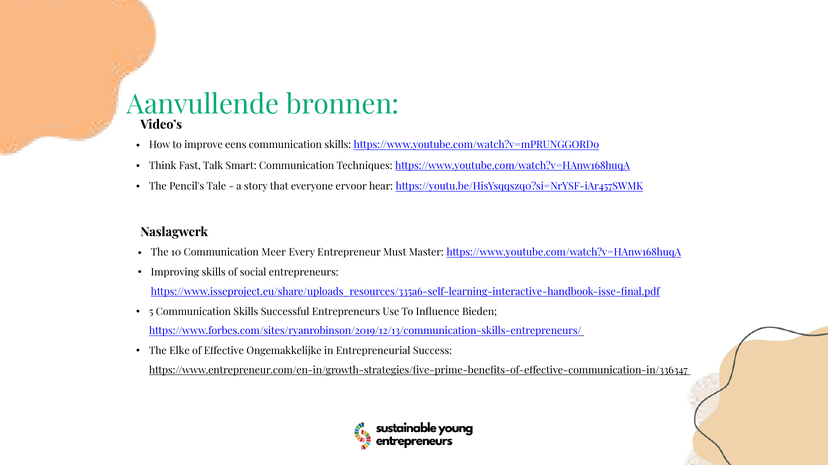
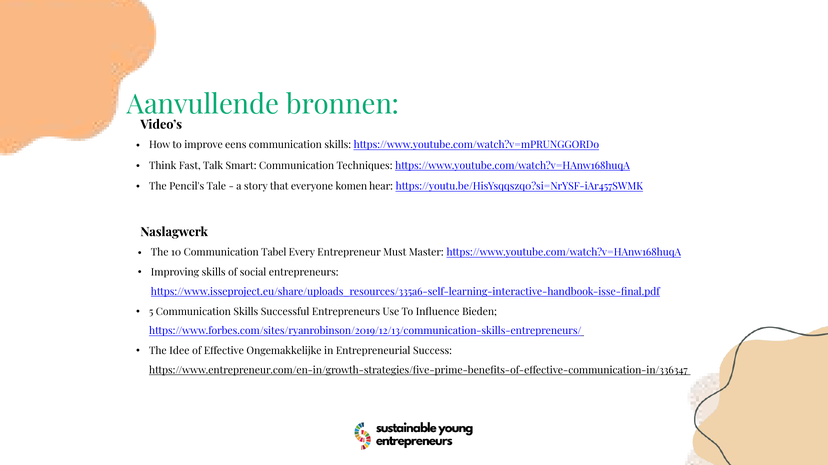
ervoor: ervoor -> komen (351, 187)
Meer: Meer -> Tabel (274, 253)
Elke: Elke -> Idee (179, 352)
